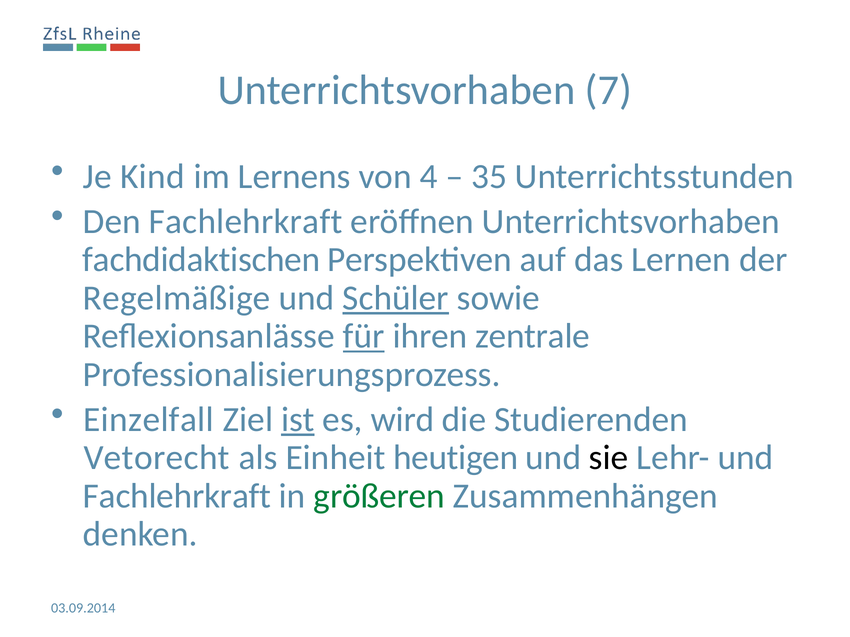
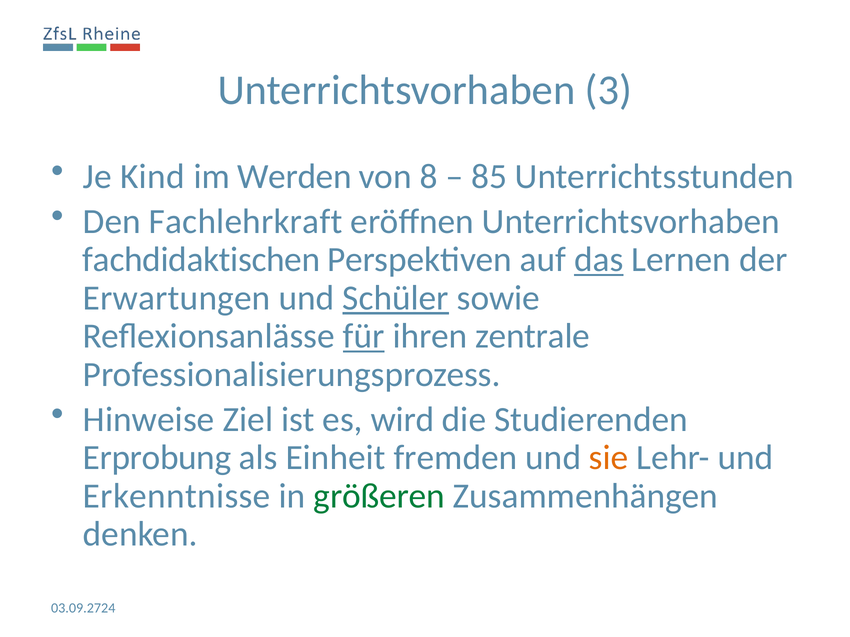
7: 7 -> 3 (609, 90)
Lernens: Lernens -> Werden (294, 177)
4: 4 -> 8 (429, 177)
35: 35 -> 85 (489, 177)
das underline: none -> present (599, 260)
Regelmäßige: Regelmäßige -> Erwartungen (177, 298)
Einzelfall: Einzelfall -> Hinweise (149, 420)
ist underline: present -> none (298, 420)
Vetorecht: Vetorecht -> Erprobung (157, 458)
heutigen: heutigen -> fremden (456, 458)
sie colour: black -> orange (609, 458)
Fachlehrkraft: Fachlehrkraft -> Erkenntnisse (177, 496)
03.09.2014: 03.09.2014 -> 03.09.2724 (83, 609)
